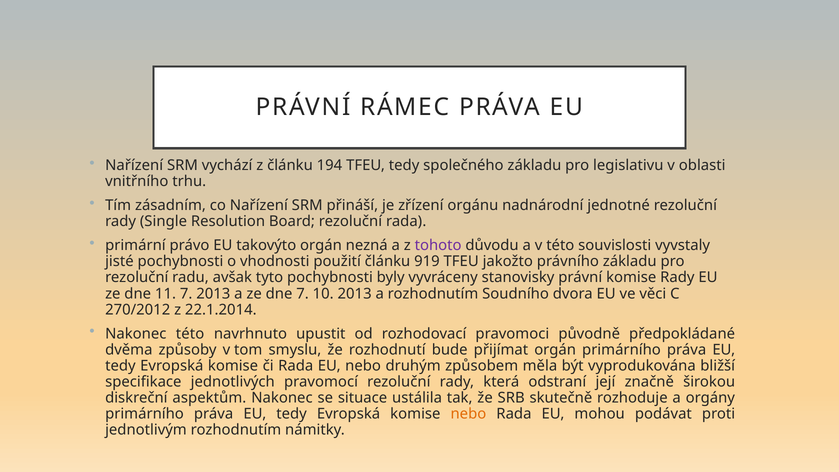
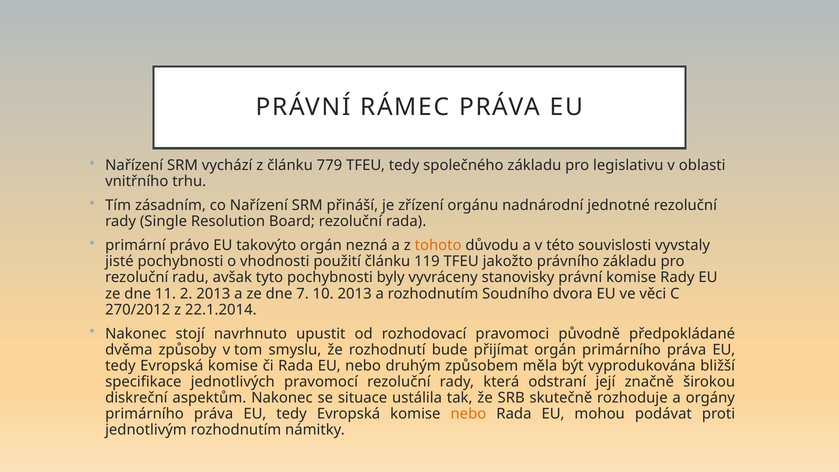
194: 194 -> 779 (329, 166)
tohoto colour: purple -> orange (438, 245)
919: 919 -> 119 (427, 261)
11 7: 7 -> 2 (186, 294)
Nakonec této: této -> stojí (190, 334)
